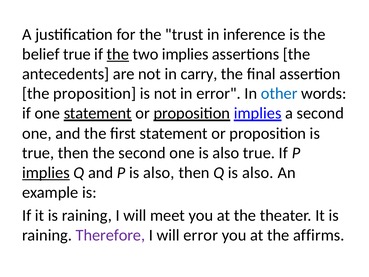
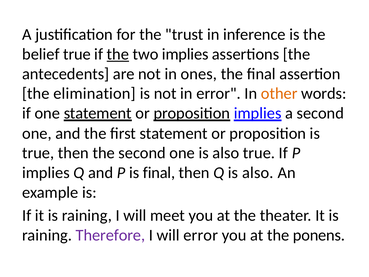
carry: carry -> ones (199, 74)
the proposition: proposition -> elimination (95, 93)
other colour: blue -> orange (279, 93)
implies underline: present -> none (46, 173)
P is also: also -> final (159, 173)
affirms: affirms -> ponens (319, 235)
